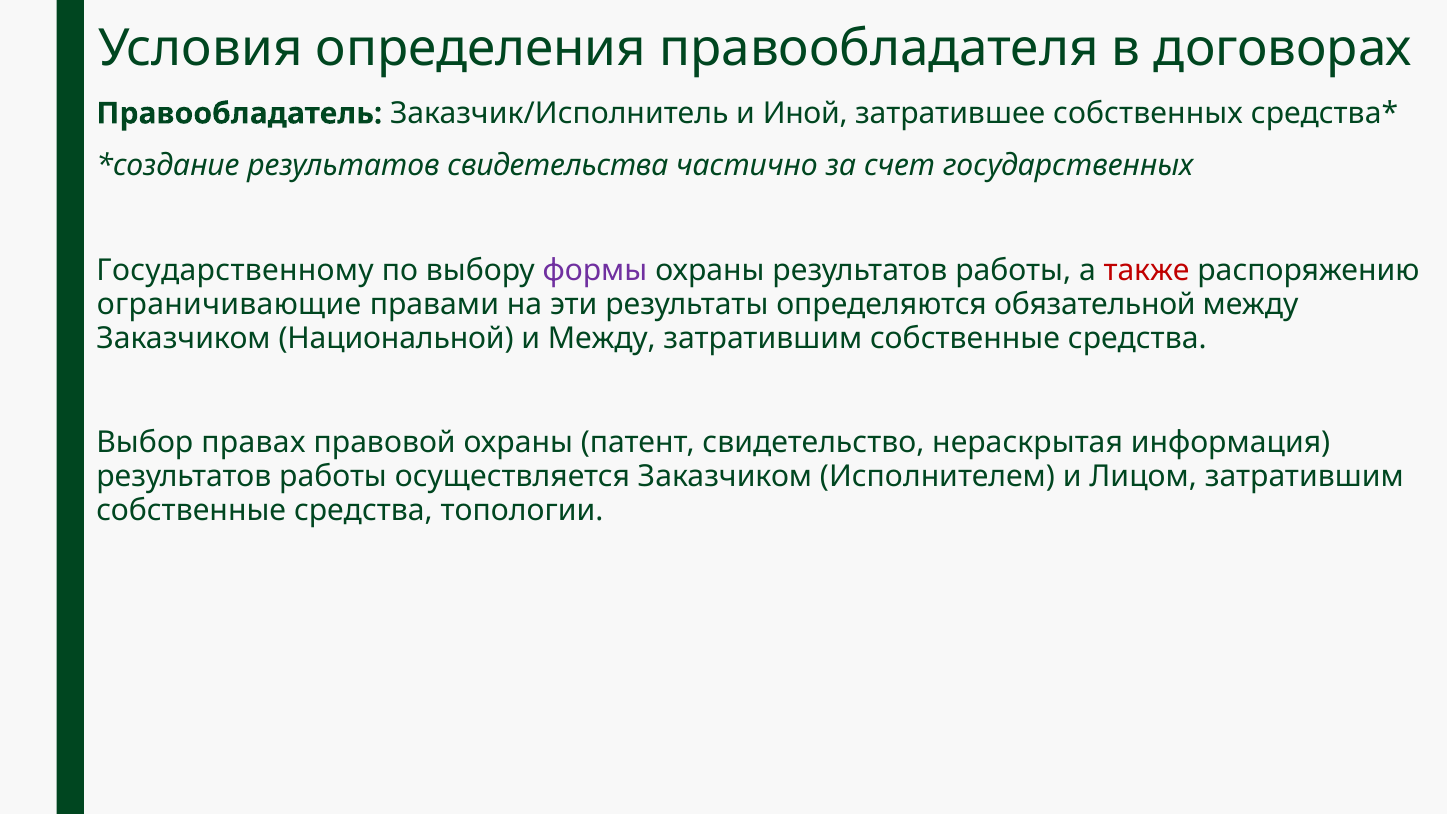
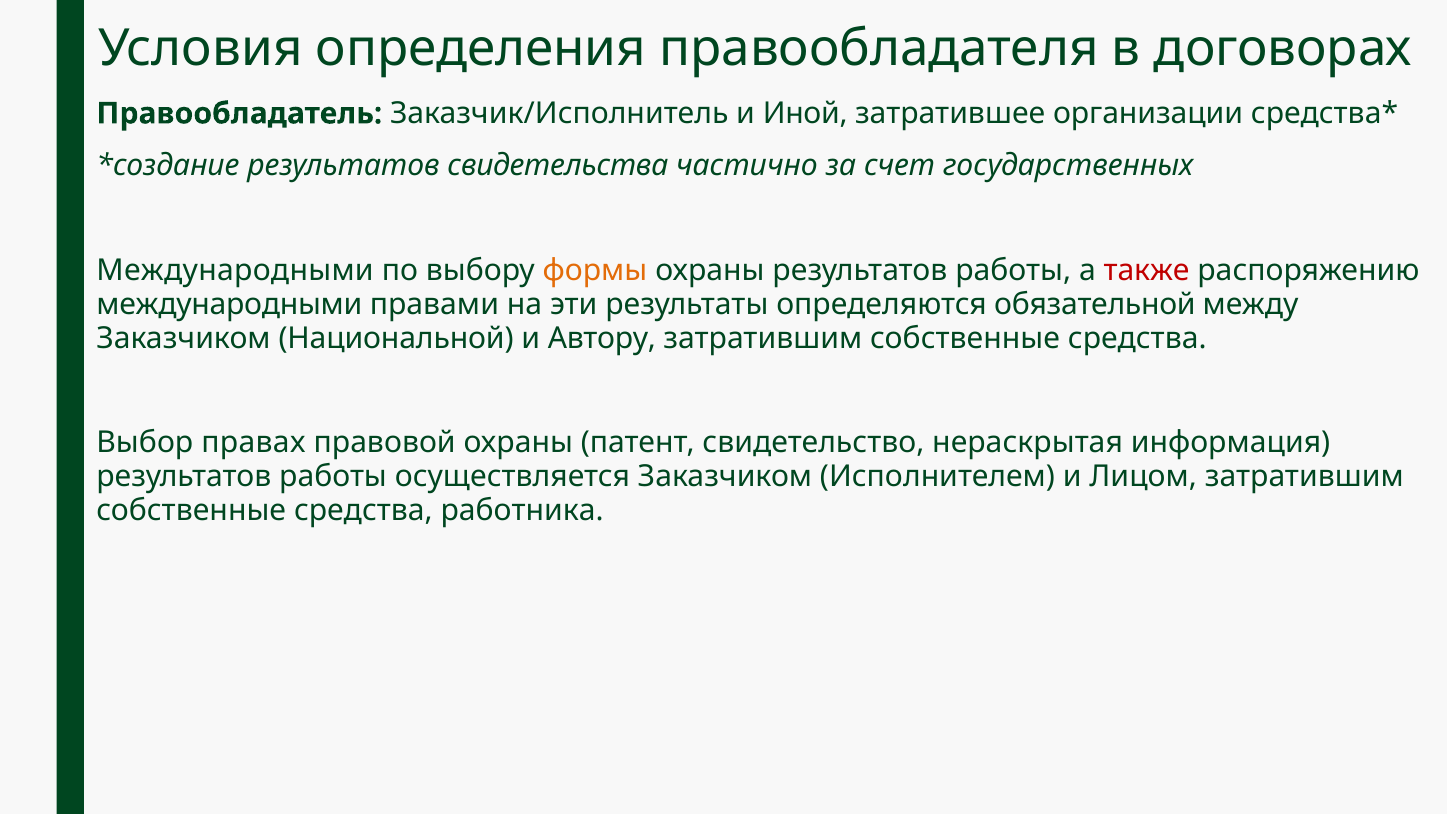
собственных: собственных -> организации (1148, 114)
Государственному: Государственному -> Международными (235, 270)
формы colour: purple -> orange (595, 270)
ограничивающие: ограничивающие -> международными (229, 304)
и Между: Между -> Автору (602, 338)
топологии: топологии -> работника (522, 511)
